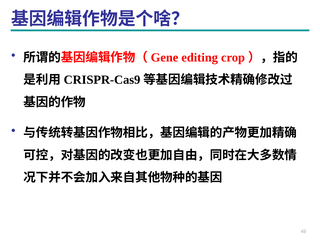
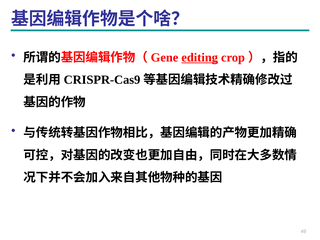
editing underline: none -> present (200, 57)
